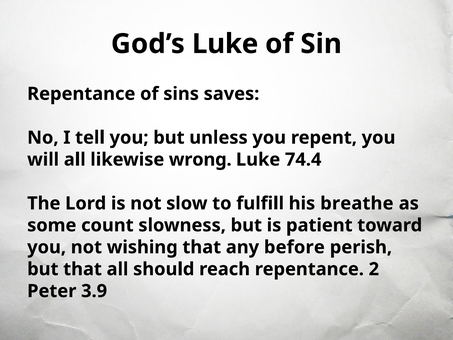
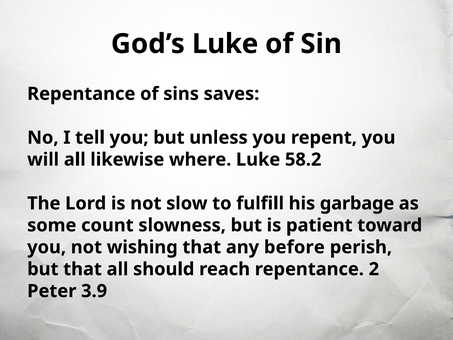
wrong: wrong -> where (200, 159)
74.4: 74.4 -> 58.2 (303, 159)
breathe: breathe -> garbage (357, 203)
